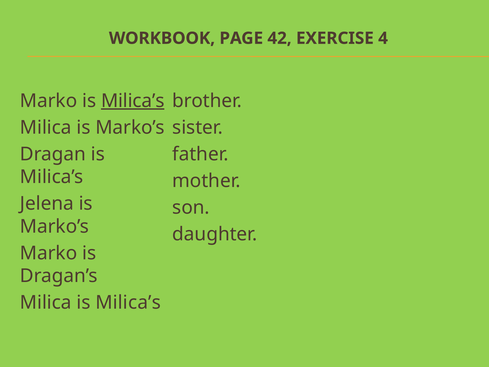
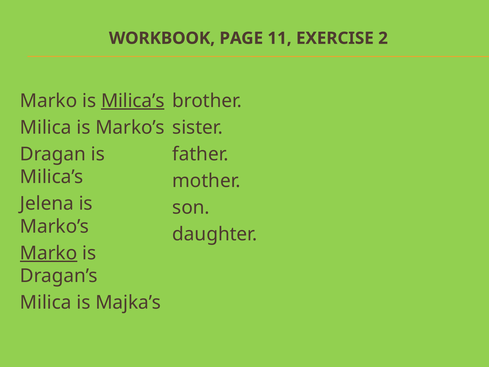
42: 42 -> 11 (280, 38)
4: 4 -> 2 (383, 38)
Marko underline: none -> present (49, 253)
Milica is Milica’s: Milica’s -> Majka’s (128, 302)
